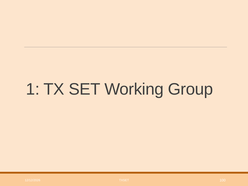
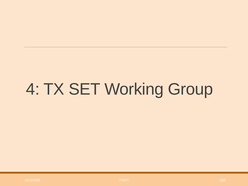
1: 1 -> 4 (33, 89)
